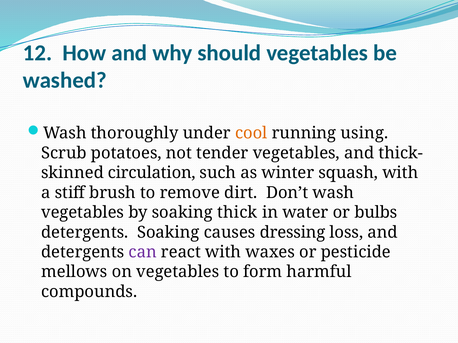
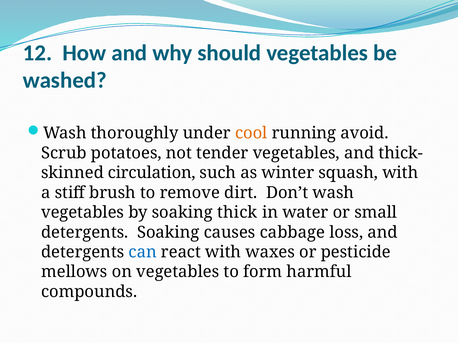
using: using -> avoid (365, 133)
bulbs: bulbs -> small (376, 213)
dressing: dressing -> cabbage (292, 233)
can colour: purple -> blue (143, 252)
